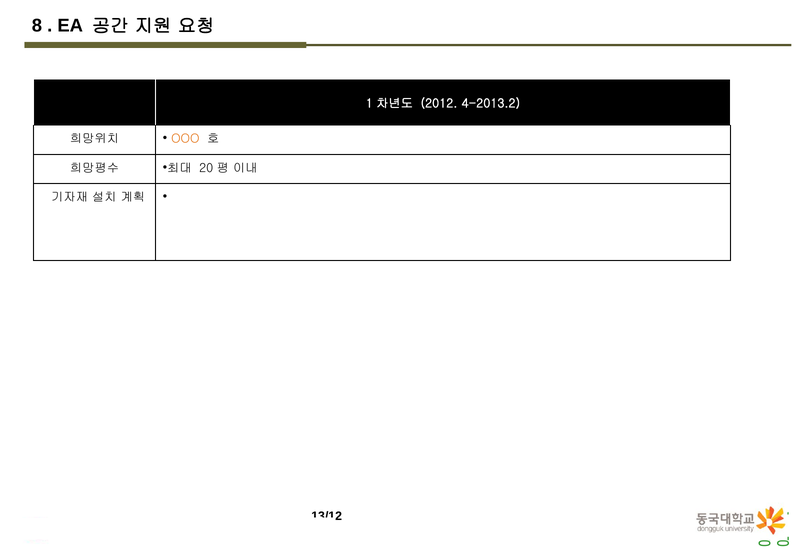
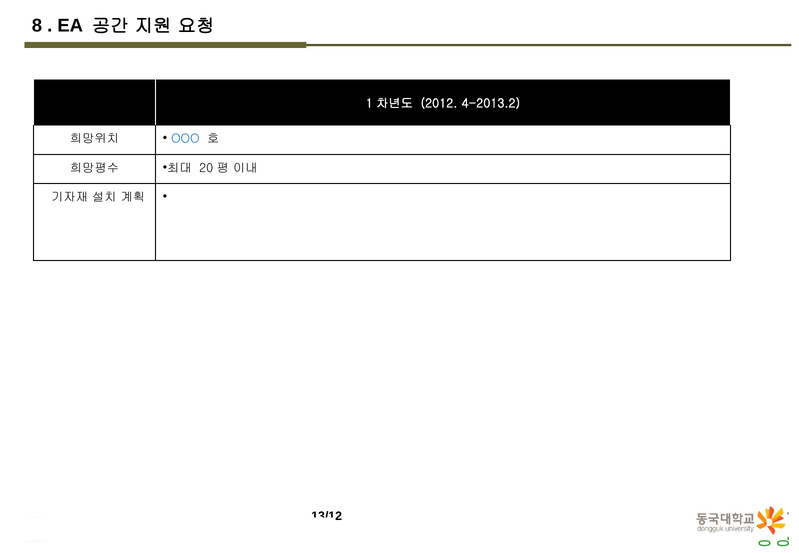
OOO colour: orange -> blue (185, 139)
